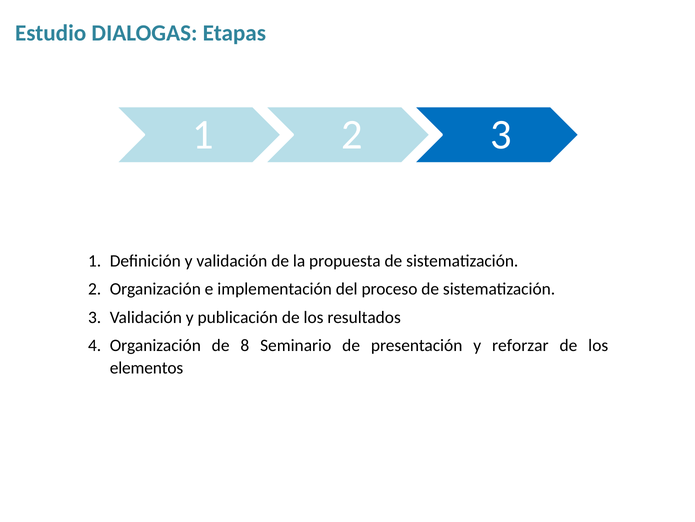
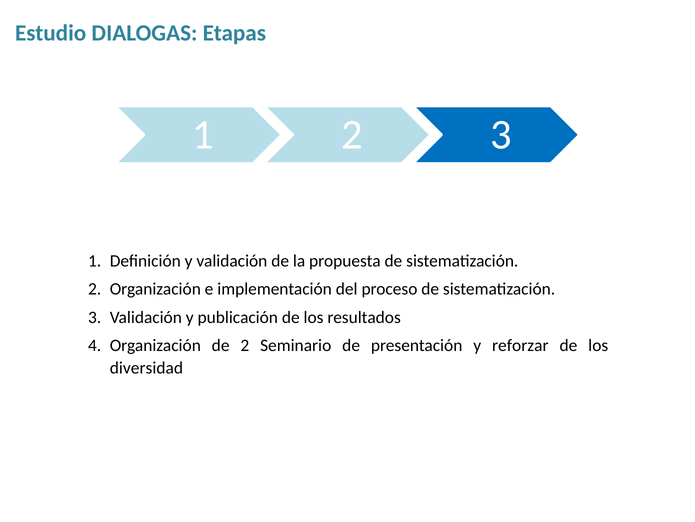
de 8: 8 -> 2 (245, 345)
elementos: elementos -> diversidad (146, 367)
